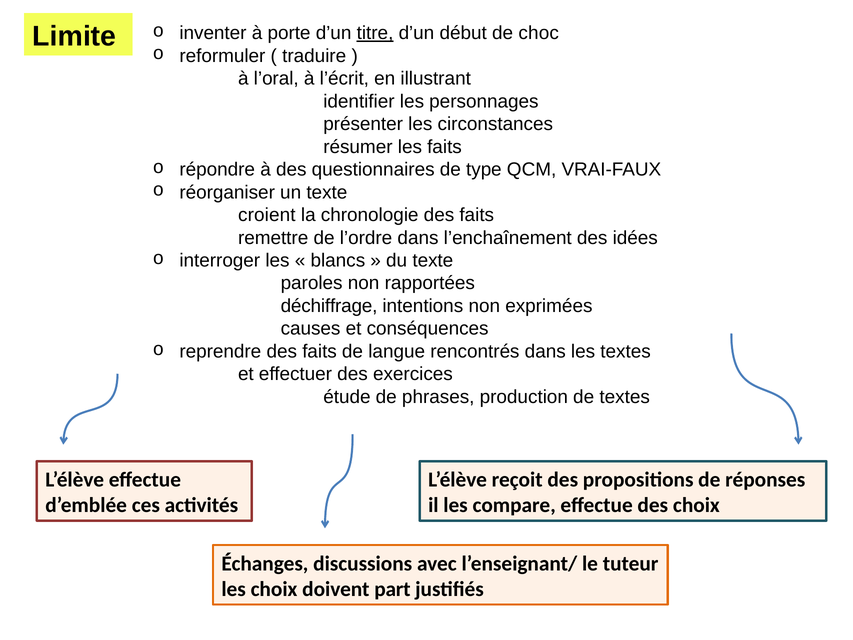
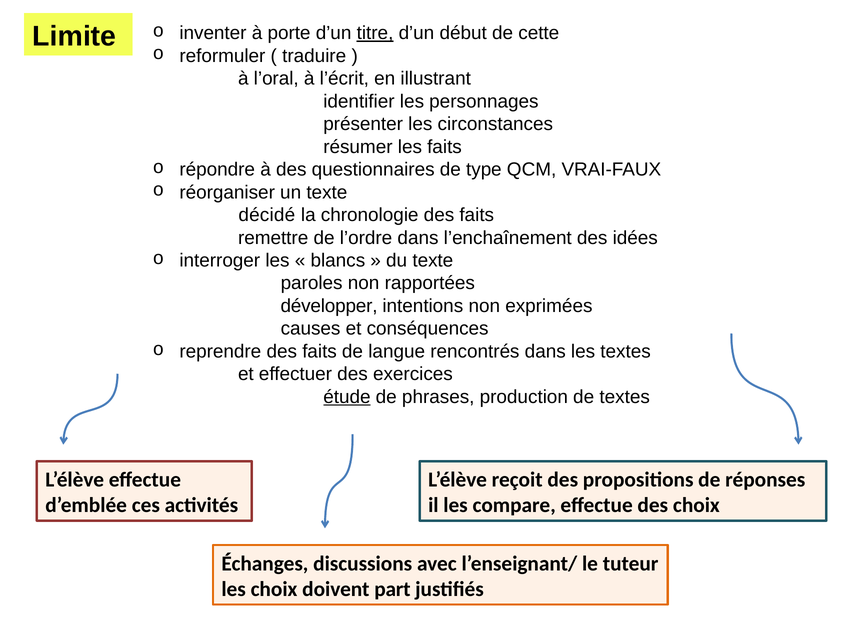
choc: choc -> cette (539, 33)
croient: croient -> décidé (267, 215)
déchiffrage: déchiffrage -> développer (329, 306)
étude underline: none -> present (347, 397)
